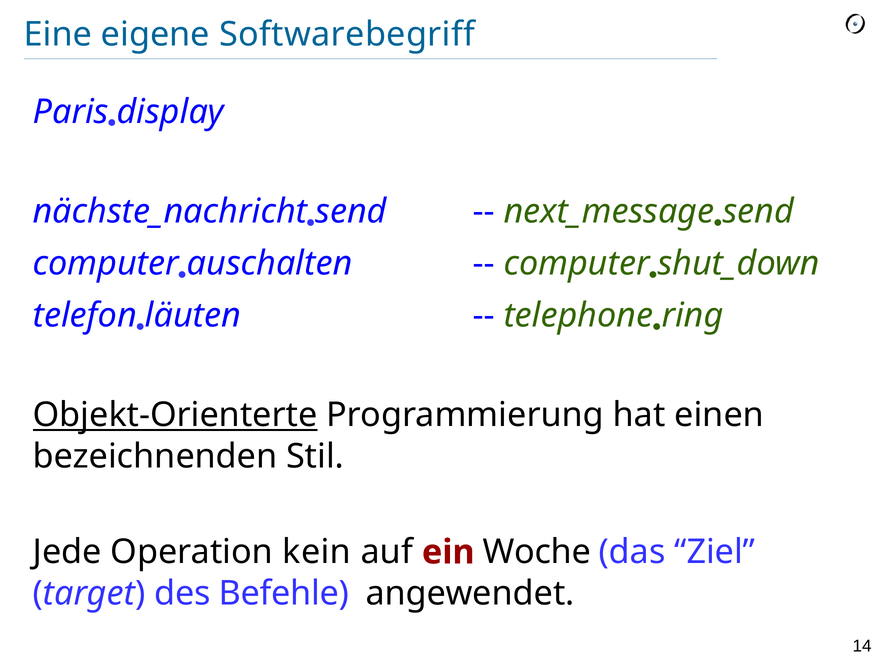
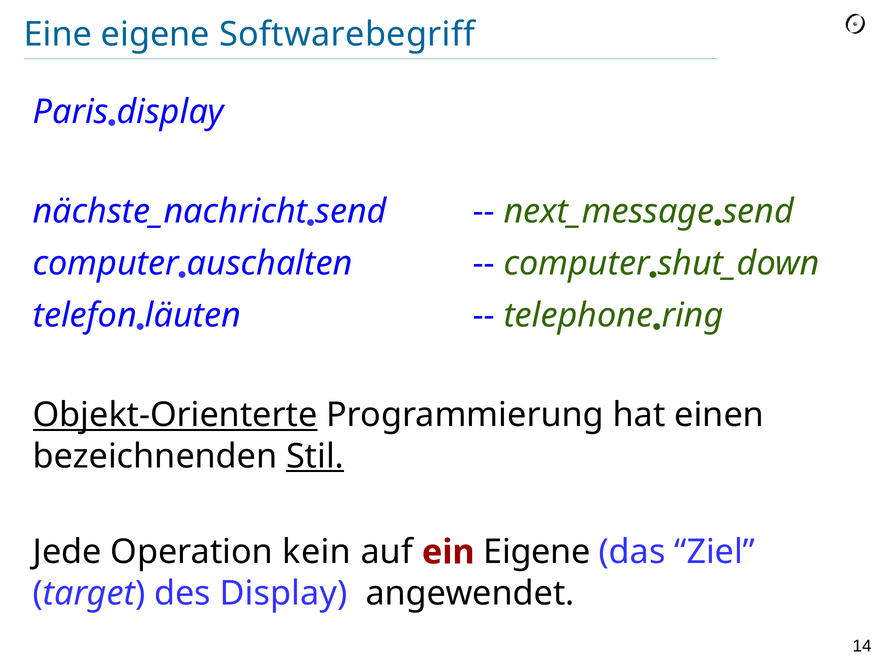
Stil underline: none -> present (315, 456)
ein Woche: Woche -> Eigene (537, 552)
des Befehle: Befehle -> Display (284, 593)
